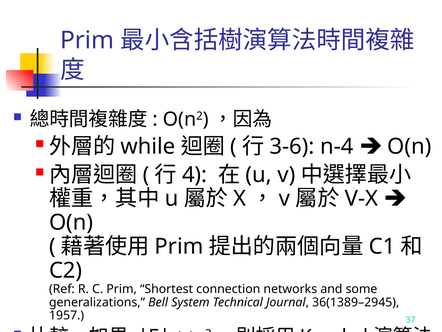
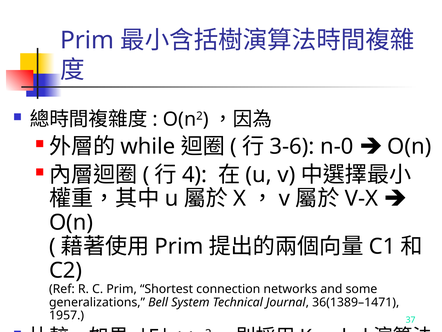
n-4: n-4 -> n-0 (337, 146)
36(1389–2945: 36(1389–2945 -> 36(1389–1471 (356, 302)
